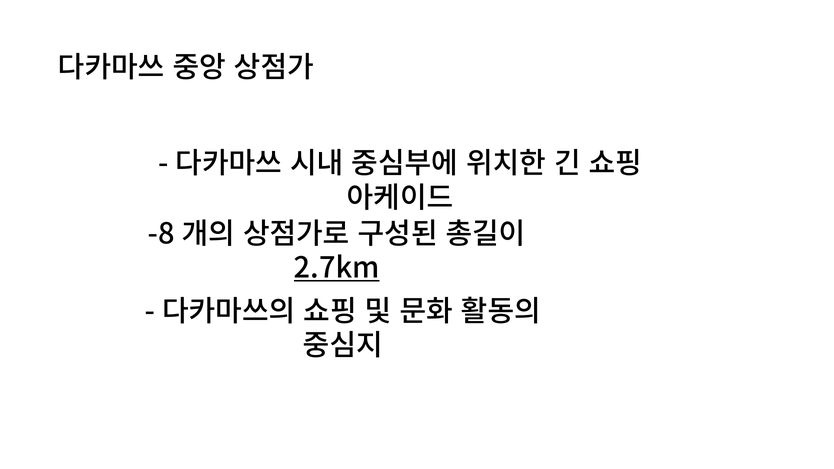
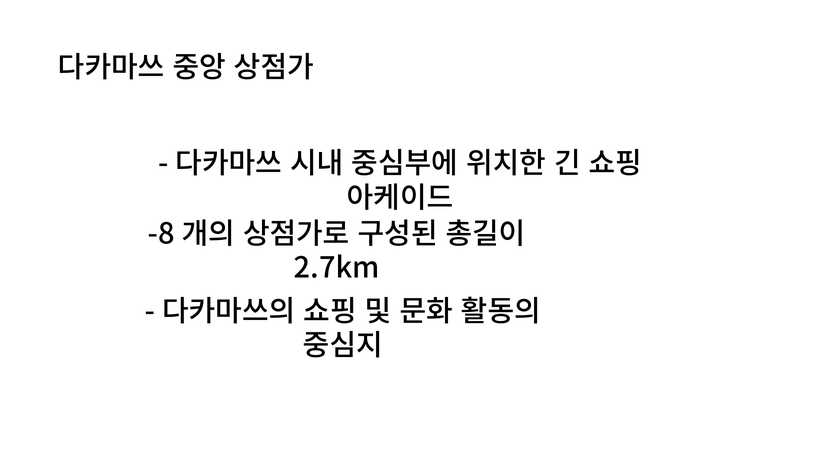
2.7km underline: present -> none (337, 268)
